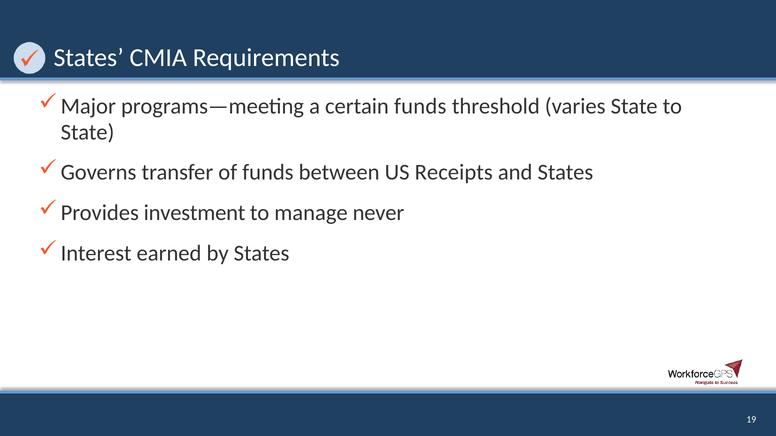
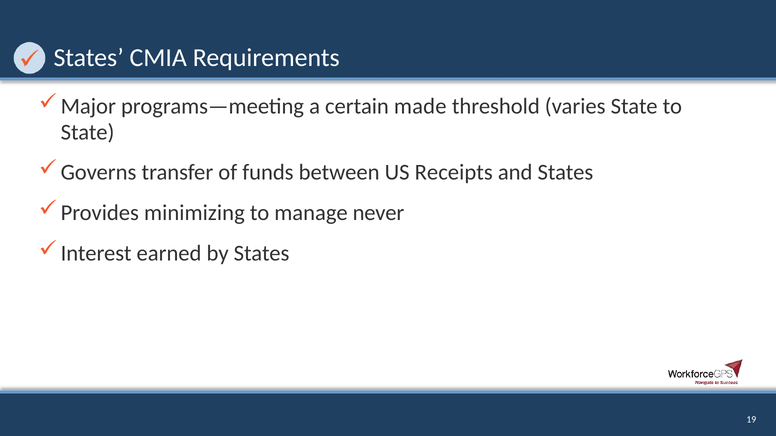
certain funds: funds -> made (420, 107)
investment: investment -> minimizing (194, 213)
